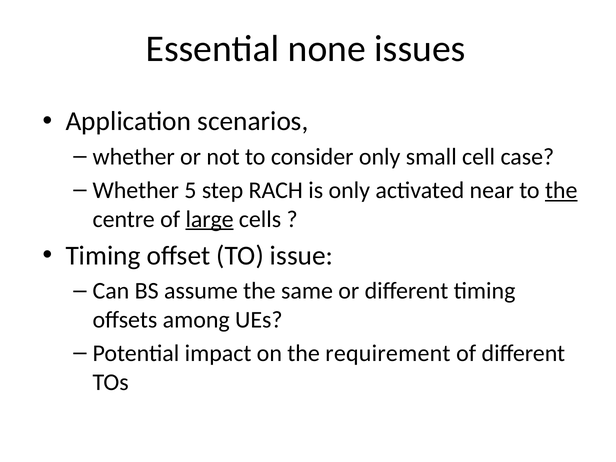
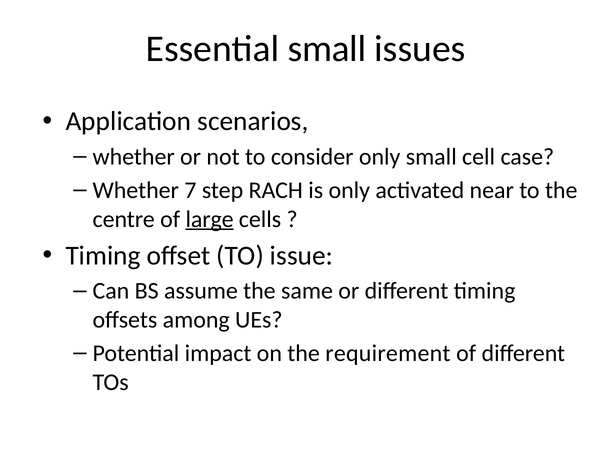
Essential none: none -> small (327, 49)
5: 5 -> 7 (190, 190)
the underline: present -> none (561, 190)
